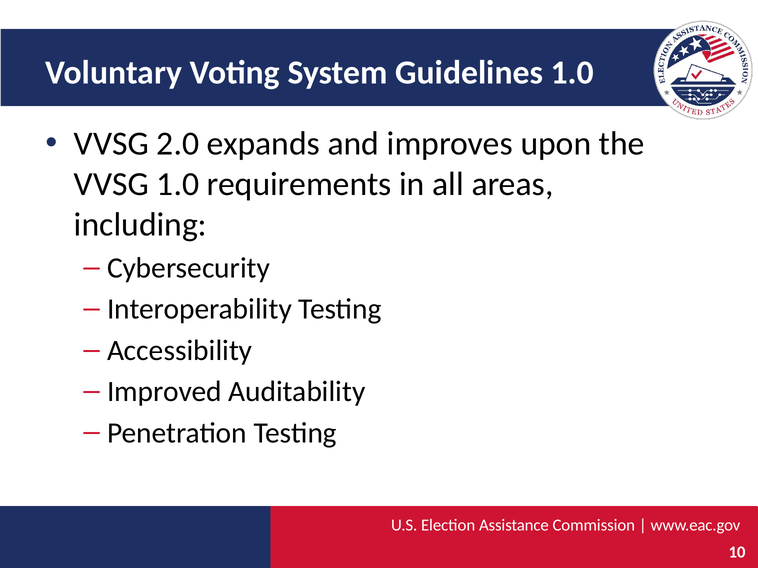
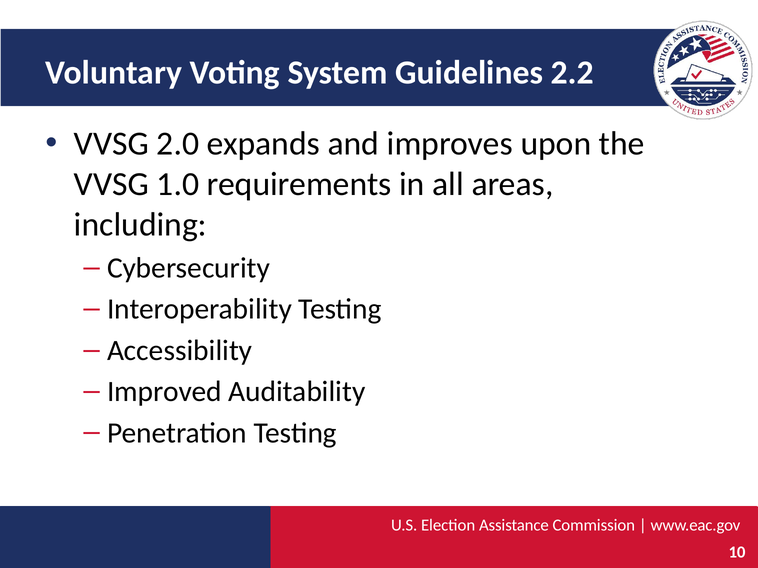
Guidelines 1.0: 1.0 -> 2.2 (572, 72)
